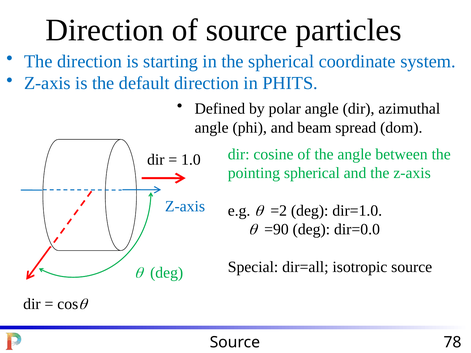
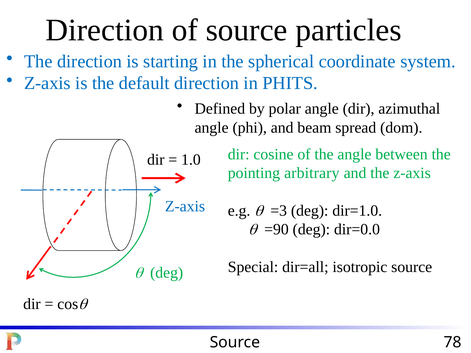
pointing spherical: spherical -> arbitrary (312, 173)
=2: =2 -> =3 (279, 211)
